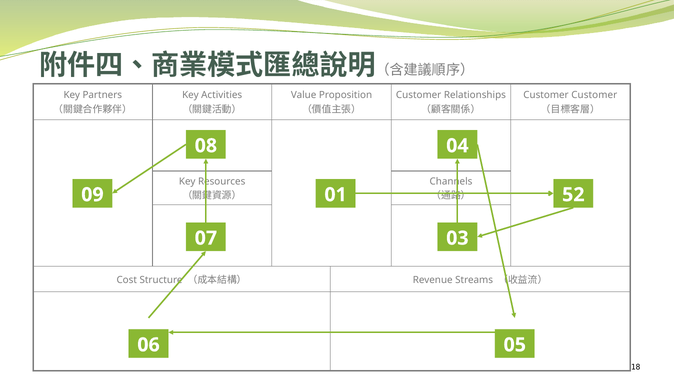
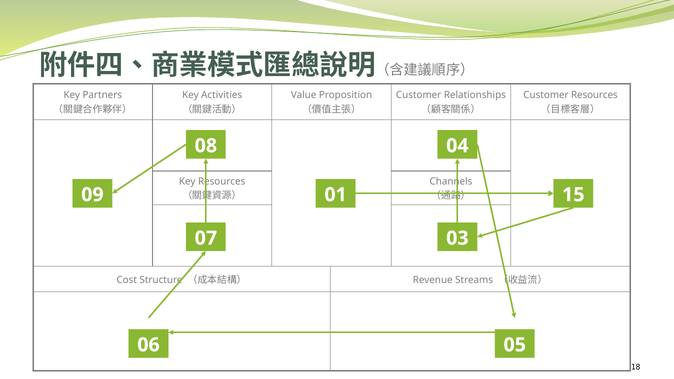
Customer Customer: Customer -> Resources (594, 95)
52: 52 -> 15 (573, 195)
